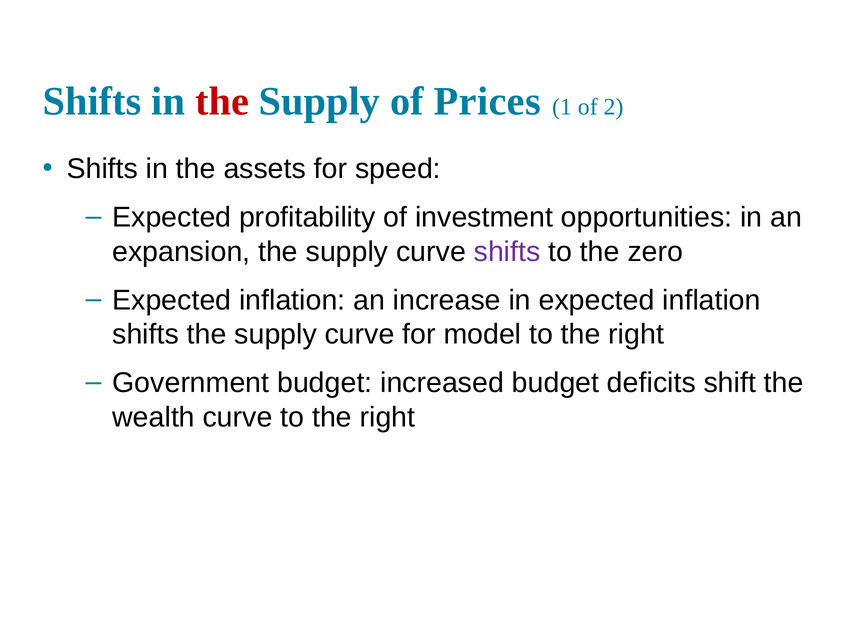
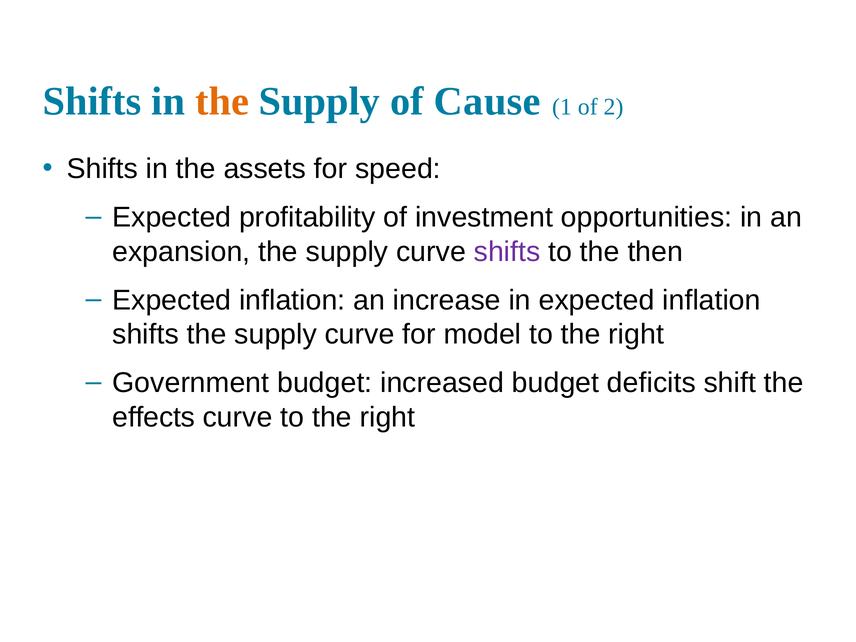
the colour: red -> orange (222, 101)
Prices: Prices -> Cause (487, 101)
zero: zero -> then (655, 252)
wealth: wealth -> effects (154, 417)
